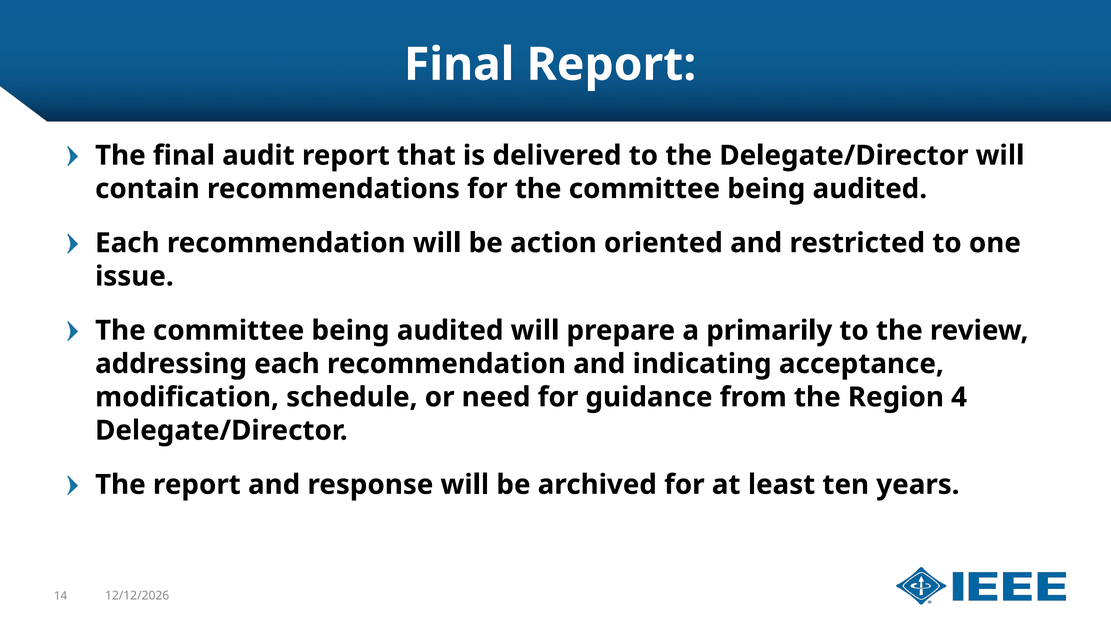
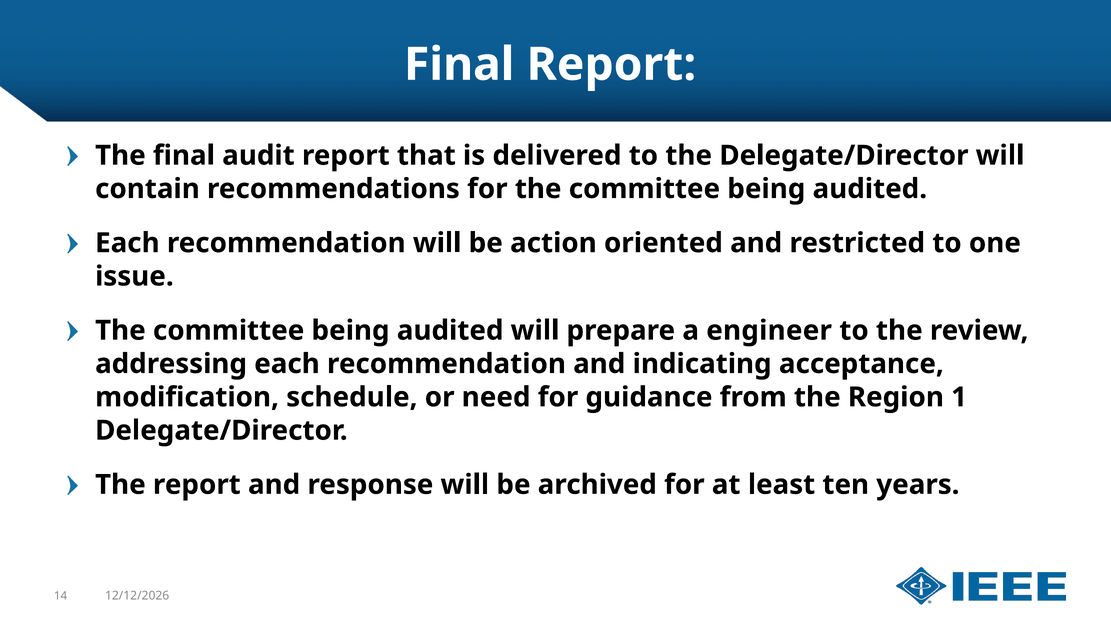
primarily: primarily -> engineer (769, 330)
4: 4 -> 1 (959, 397)
